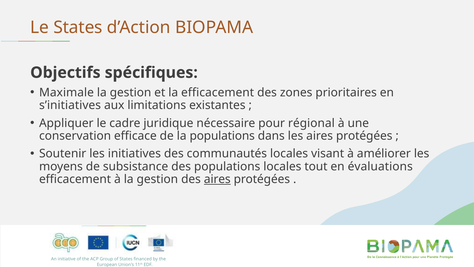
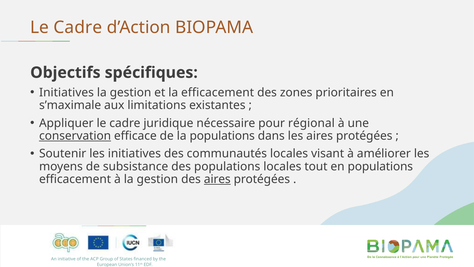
States: States -> Cadre (78, 27)
Maximale: Maximale -> Initiatives (66, 92)
s’initiatives: s’initiatives -> s’maximale (70, 105)
conservation underline: none -> present (75, 136)
en évaluations: évaluations -> populations (380, 166)
